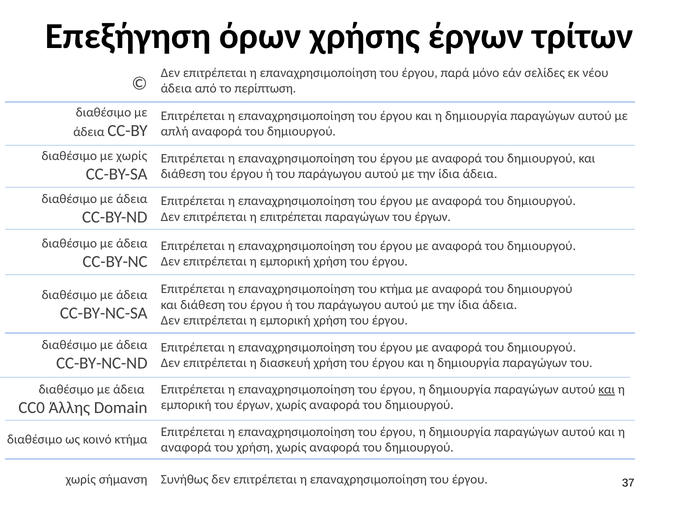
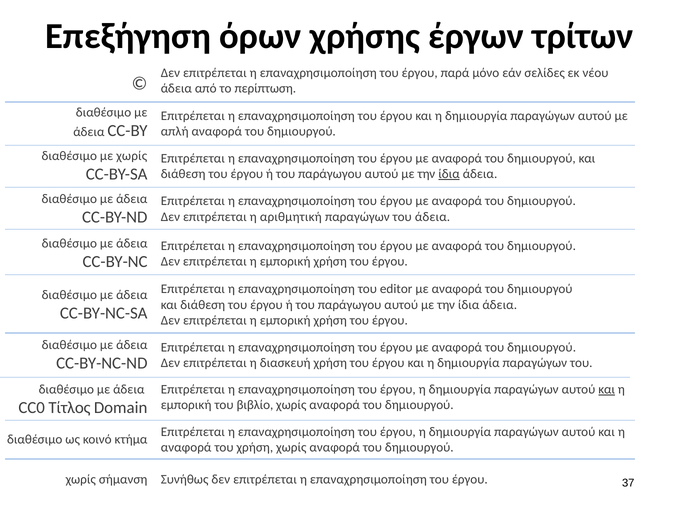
ίδια underline: none -> present (449, 174)
η επιτρέπεται: επιτρέπεται -> αριθμητική (291, 217)
παραγώγων του έργων: έργων -> άδεια (433, 217)
του κτήμα: κτήμα -> editor (396, 289)
εμπορική του έργων: έργων -> βιβλίο (255, 405)
Άλλης: Άλλης -> Τίτλος (69, 408)
